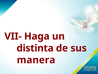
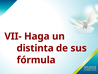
manera: manera -> fórmula (36, 60)
